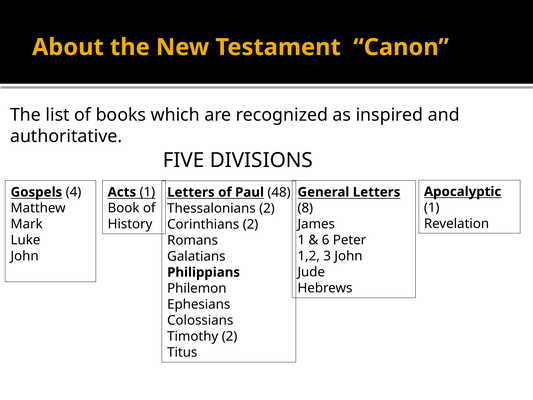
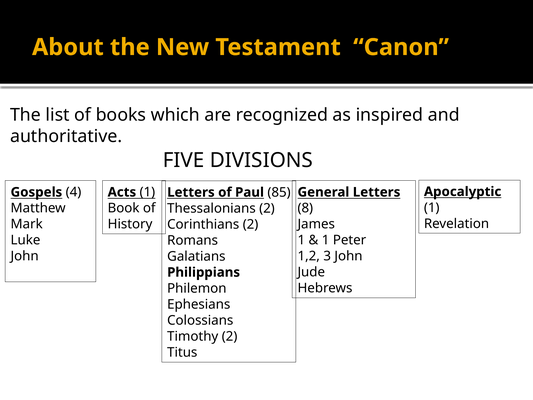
48: 48 -> 85 (279, 192)
6: 6 -> 1 (326, 240)
